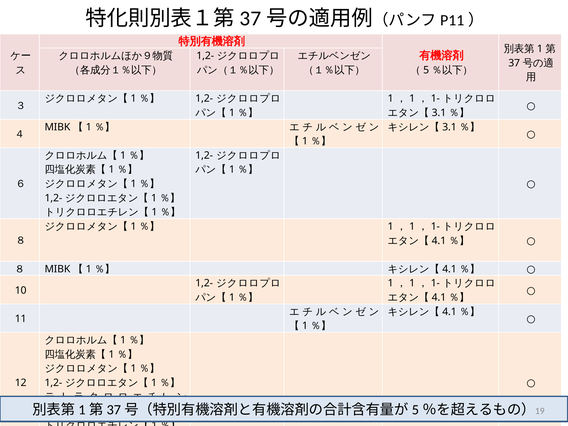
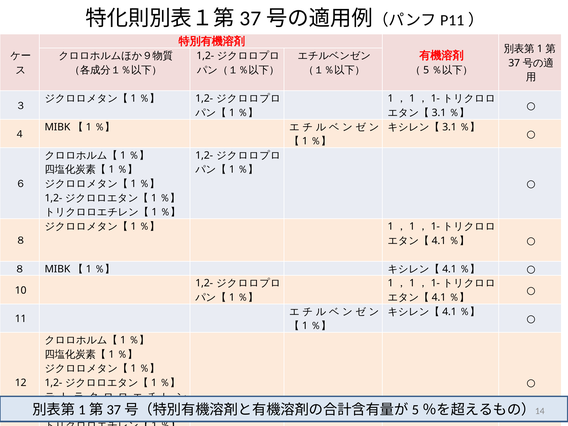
19: 19 -> 14 (540, 411)
